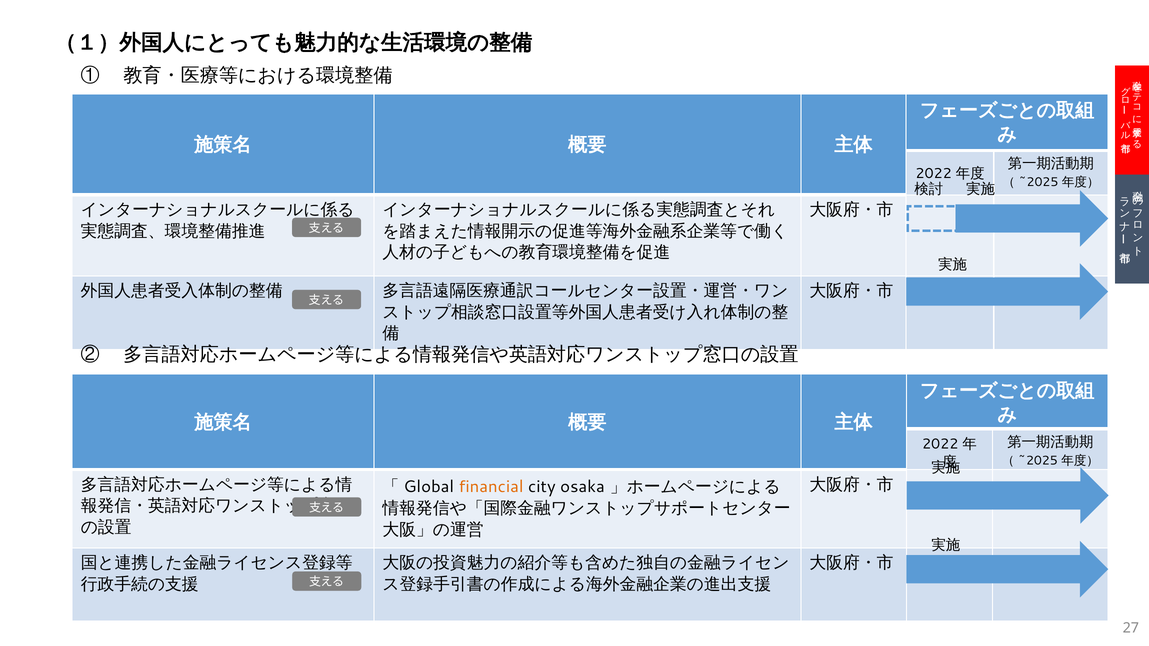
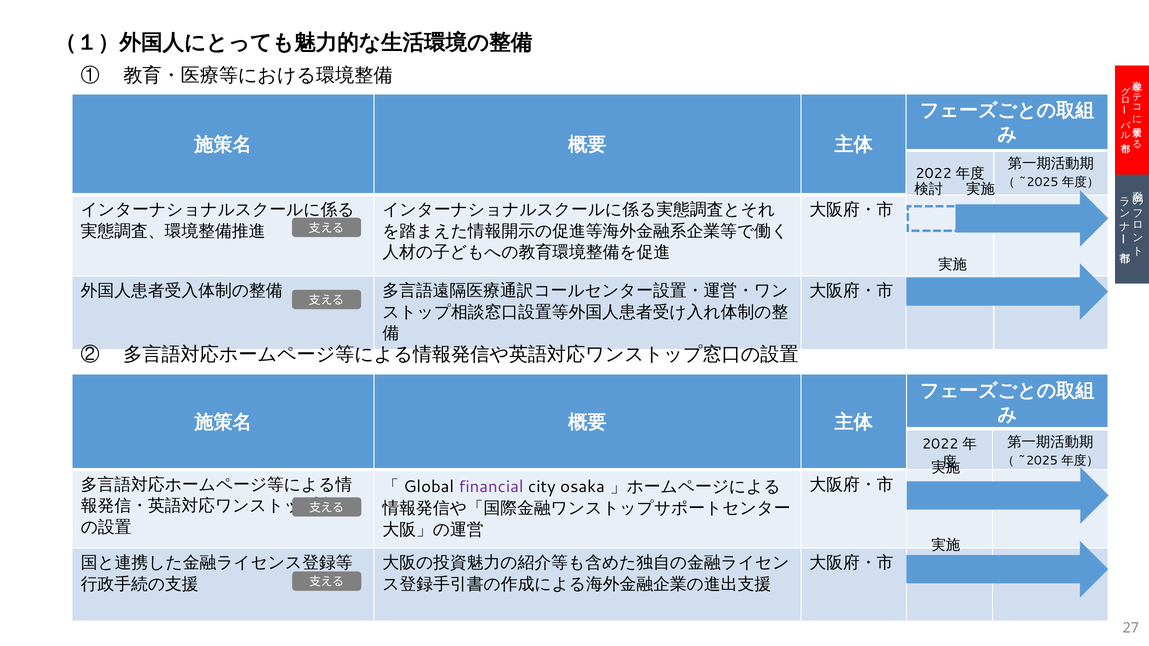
financial colour: orange -> purple (491, 487)
